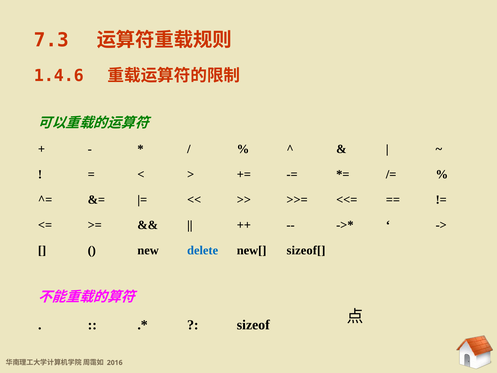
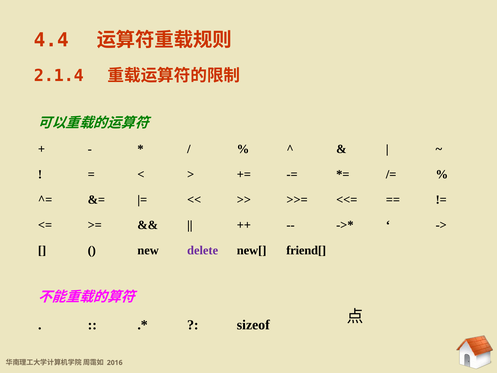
7.3: 7.3 -> 4.4 (51, 40)
1.4.6: 1.4.6 -> 2.1.4 (59, 76)
delete colour: blue -> purple (203, 250)
sizeof[: sizeof[ -> friend[ (306, 250)
